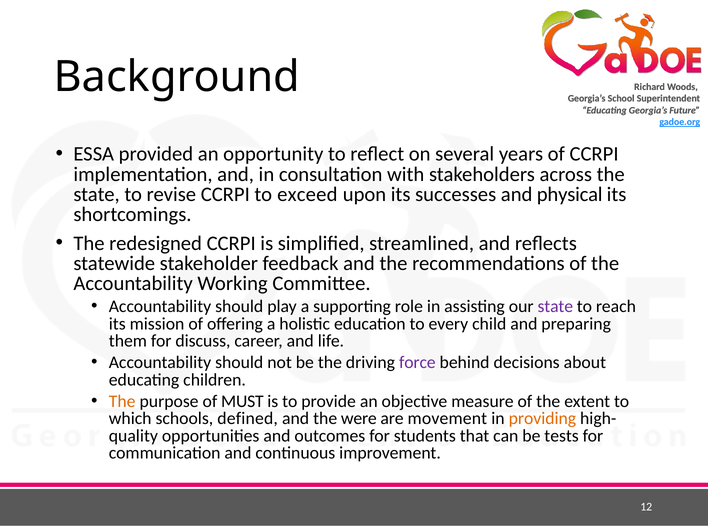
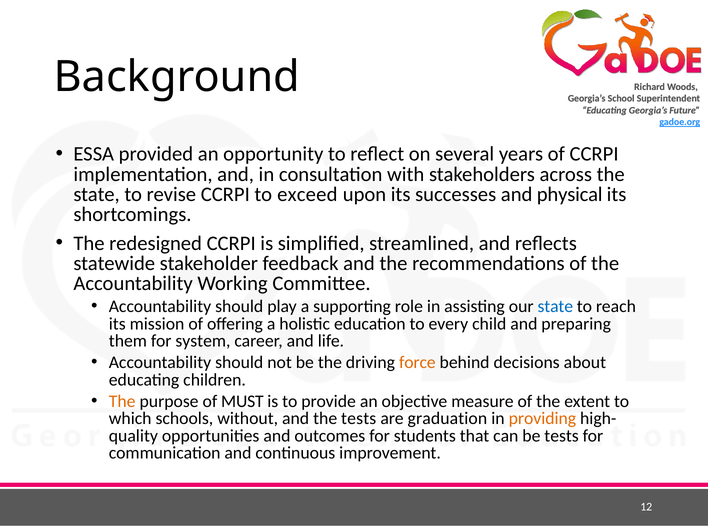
state colour: purple -> blue (555, 307)
discuss: discuss -> system (203, 341)
force colour: purple -> orange (417, 363)
defined: defined -> without (248, 419)
the were: were -> tests (359, 419)
movement: movement -> graduation (447, 419)
